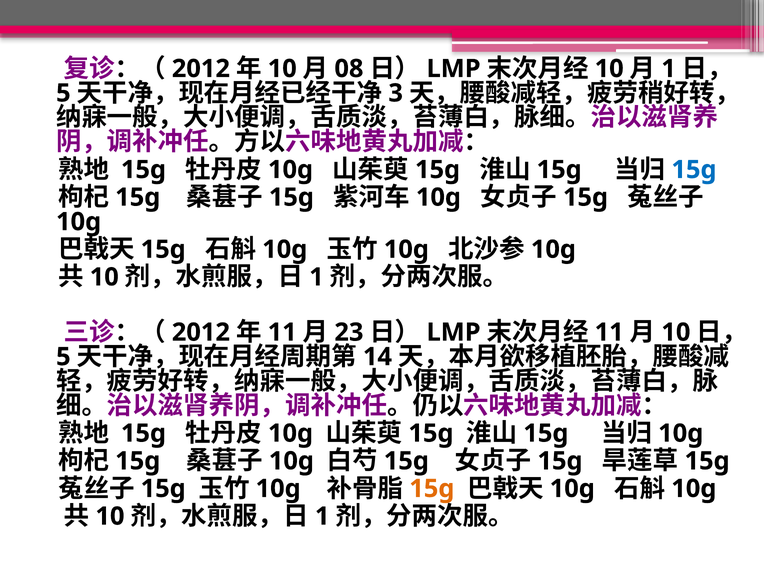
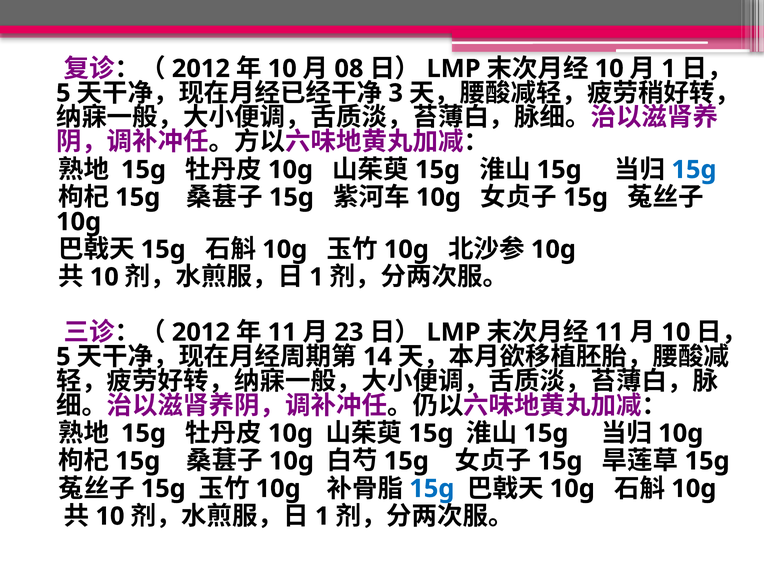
15g colour: orange -> blue (432, 489)
